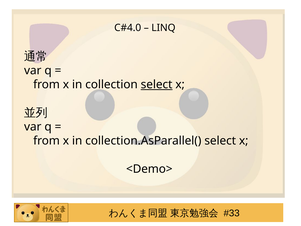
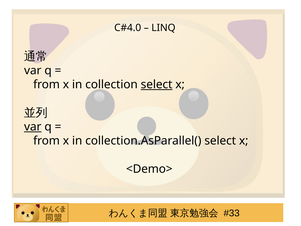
var underline: none -> present (33, 127)
